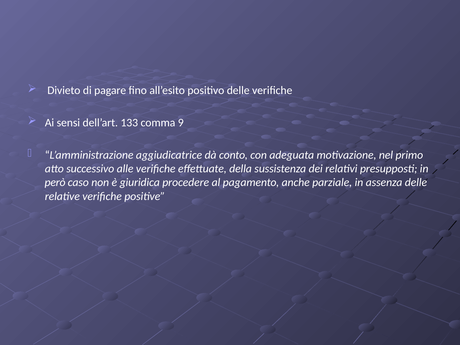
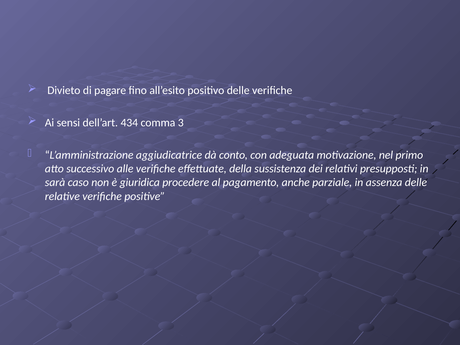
133: 133 -> 434 (129, 123)
9: 9 -> 3 (181, 123)
però: però -> sarà (55, 183)
